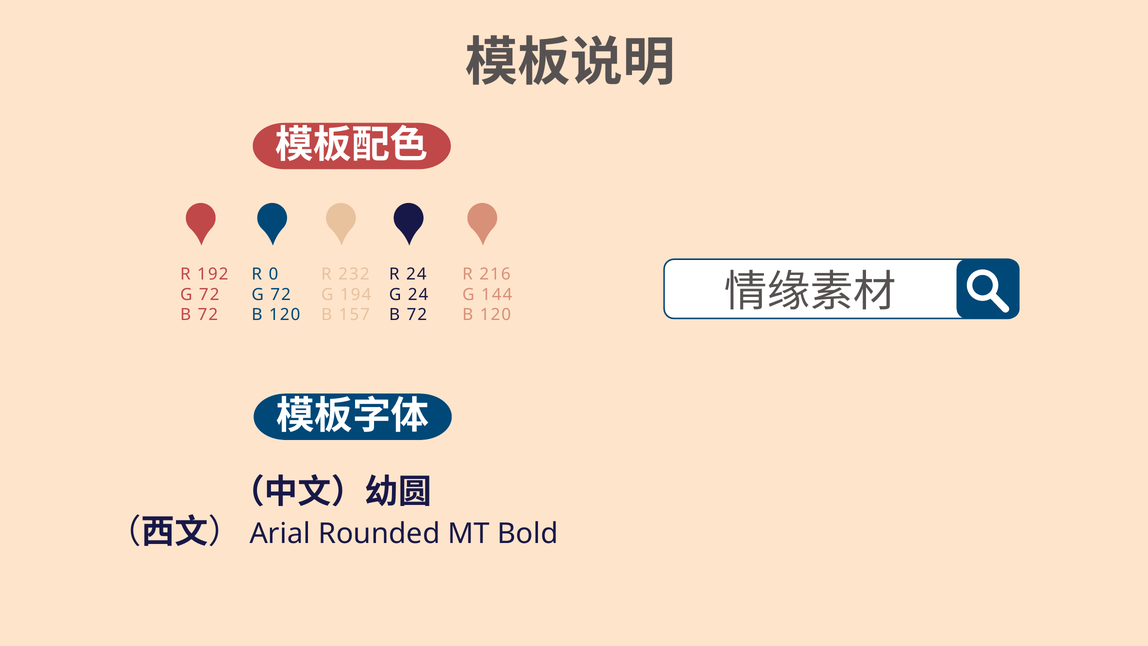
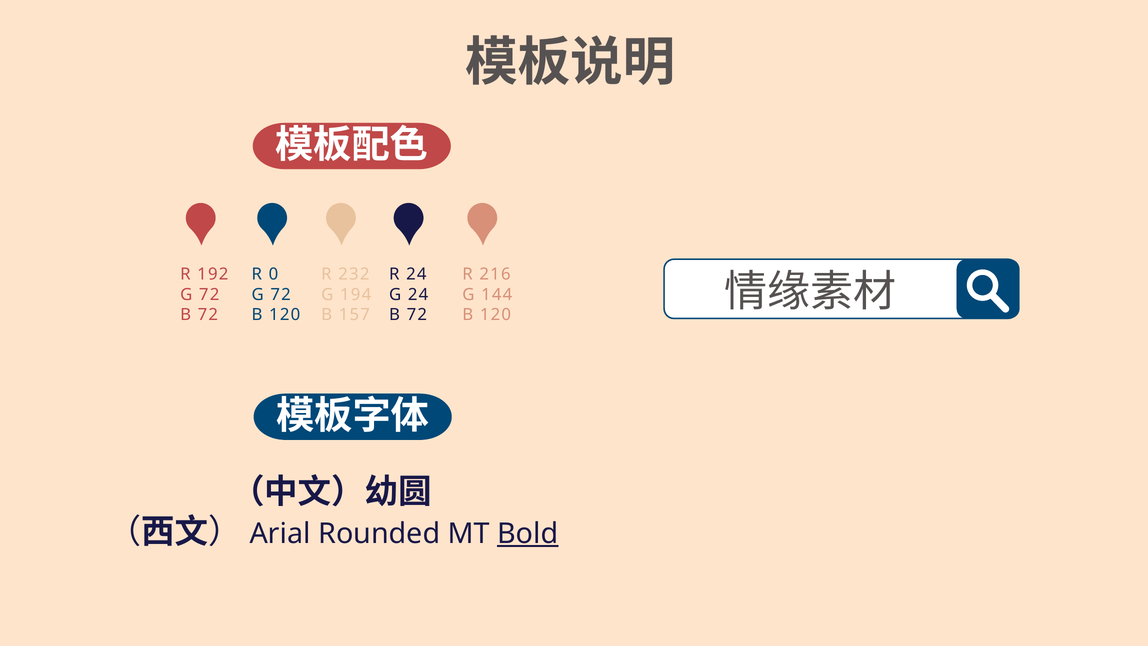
Bold underline: none -> present (528, 534)
